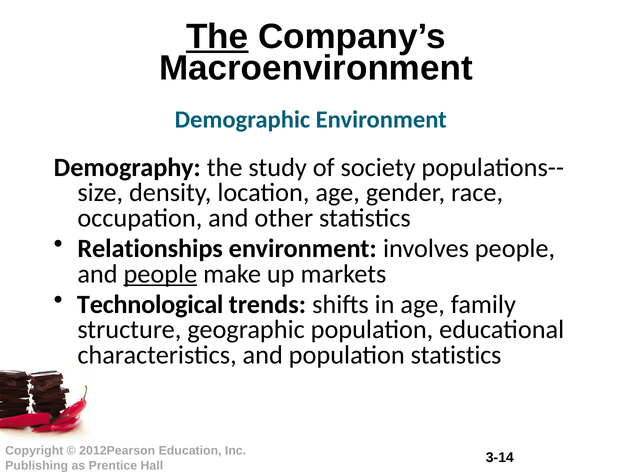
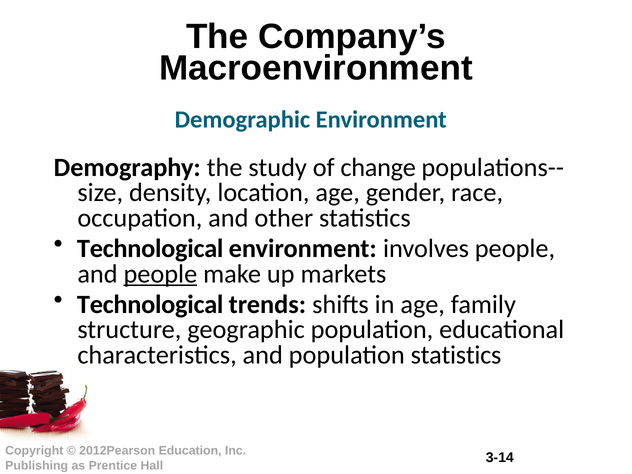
The underline: present -> none (217, 37)
society: society -> change (378, 167)
Relationships: Relationships -> Technological (150, 249)
